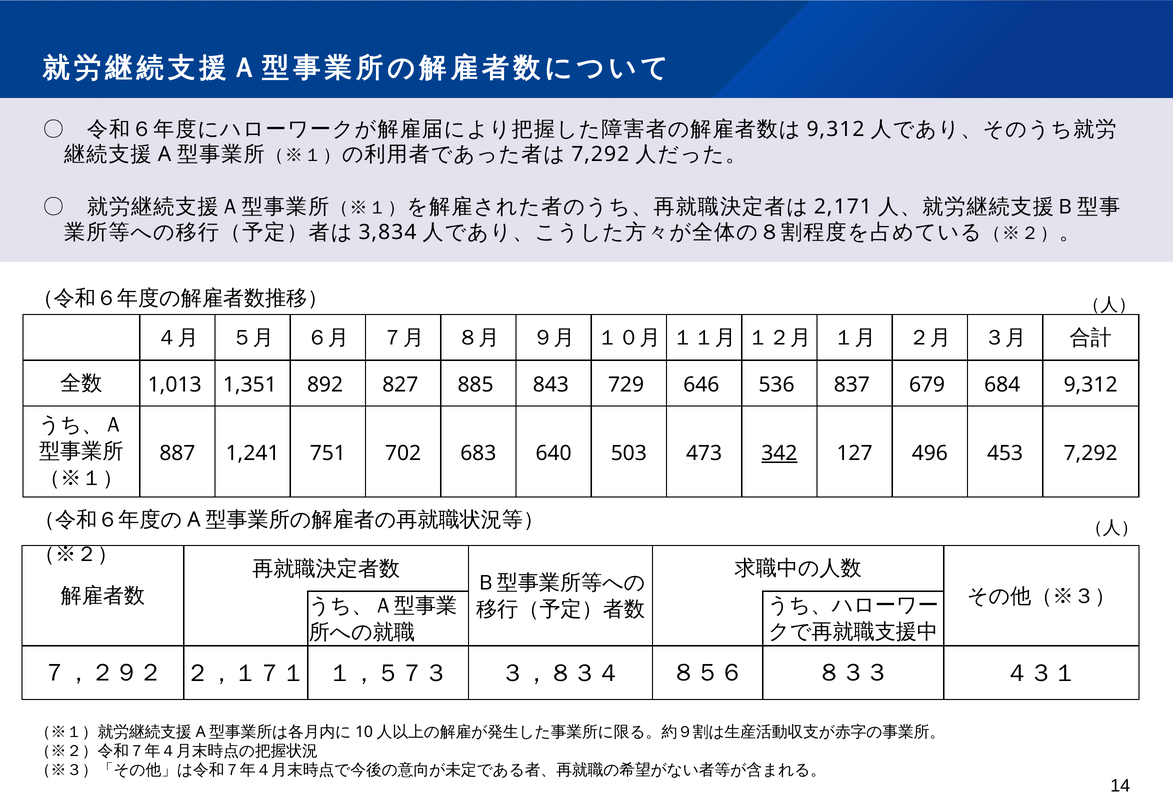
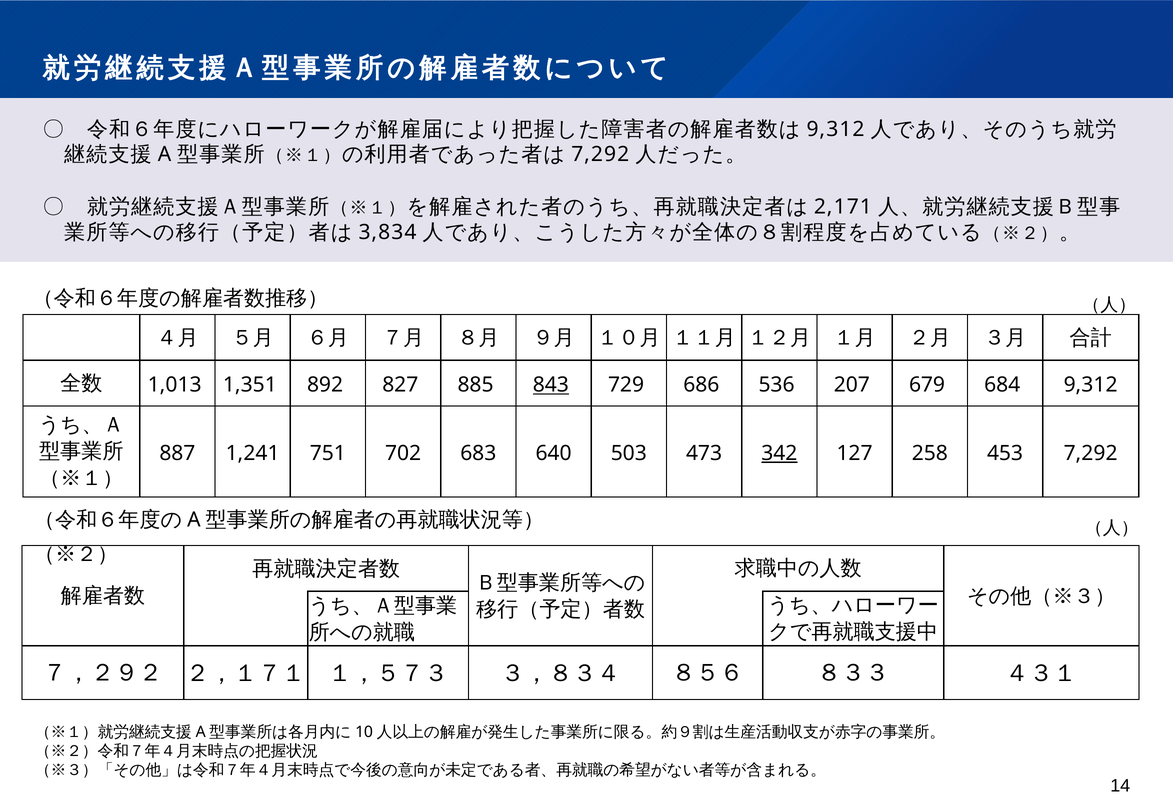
843 underline: none -> present (551, 385)
646: 646 -> 686 (701, 385)
837: 837 -> 207 (852, 385)
496: 496 -> 258 (930, 453)
